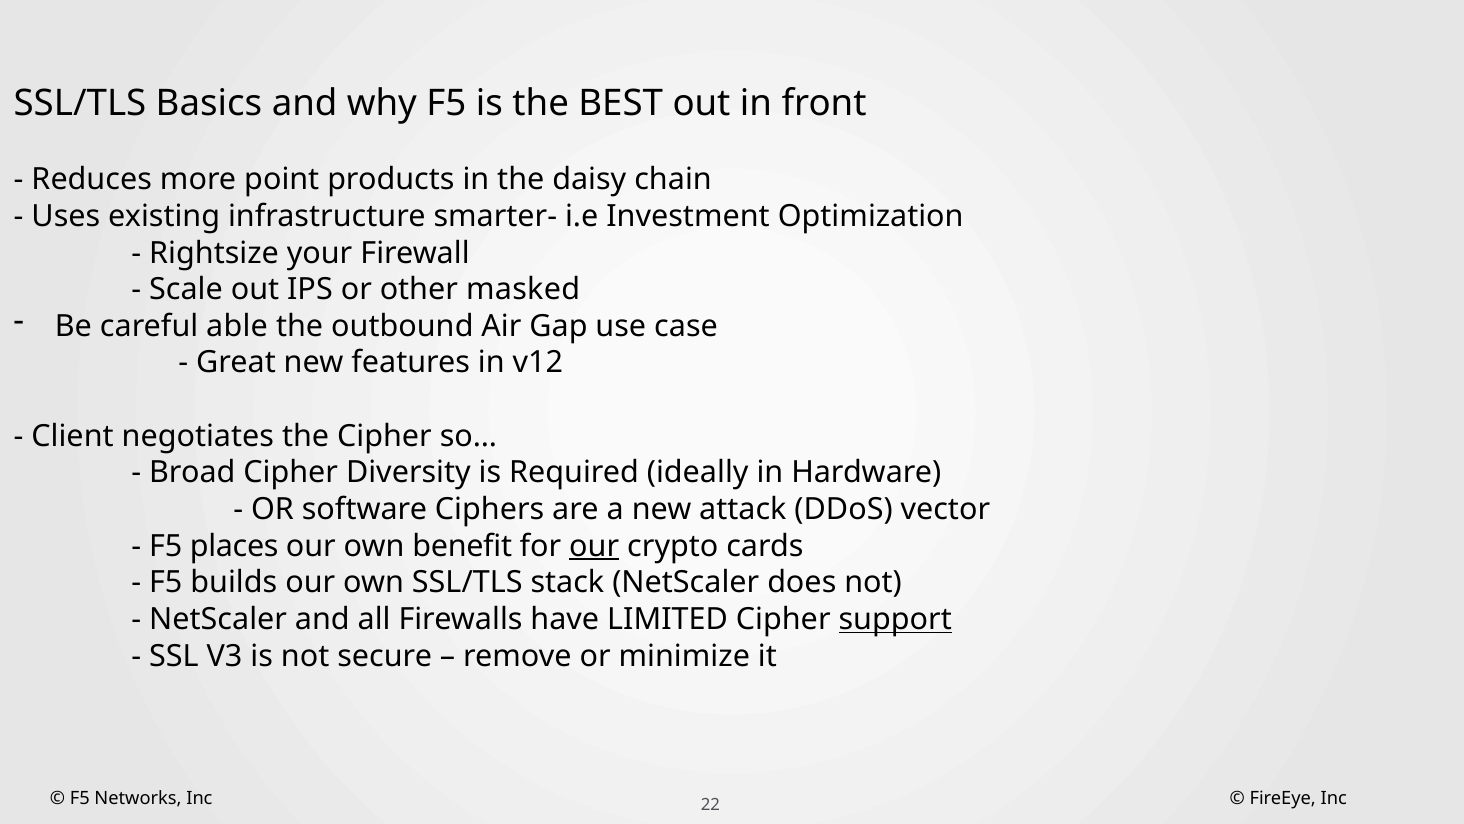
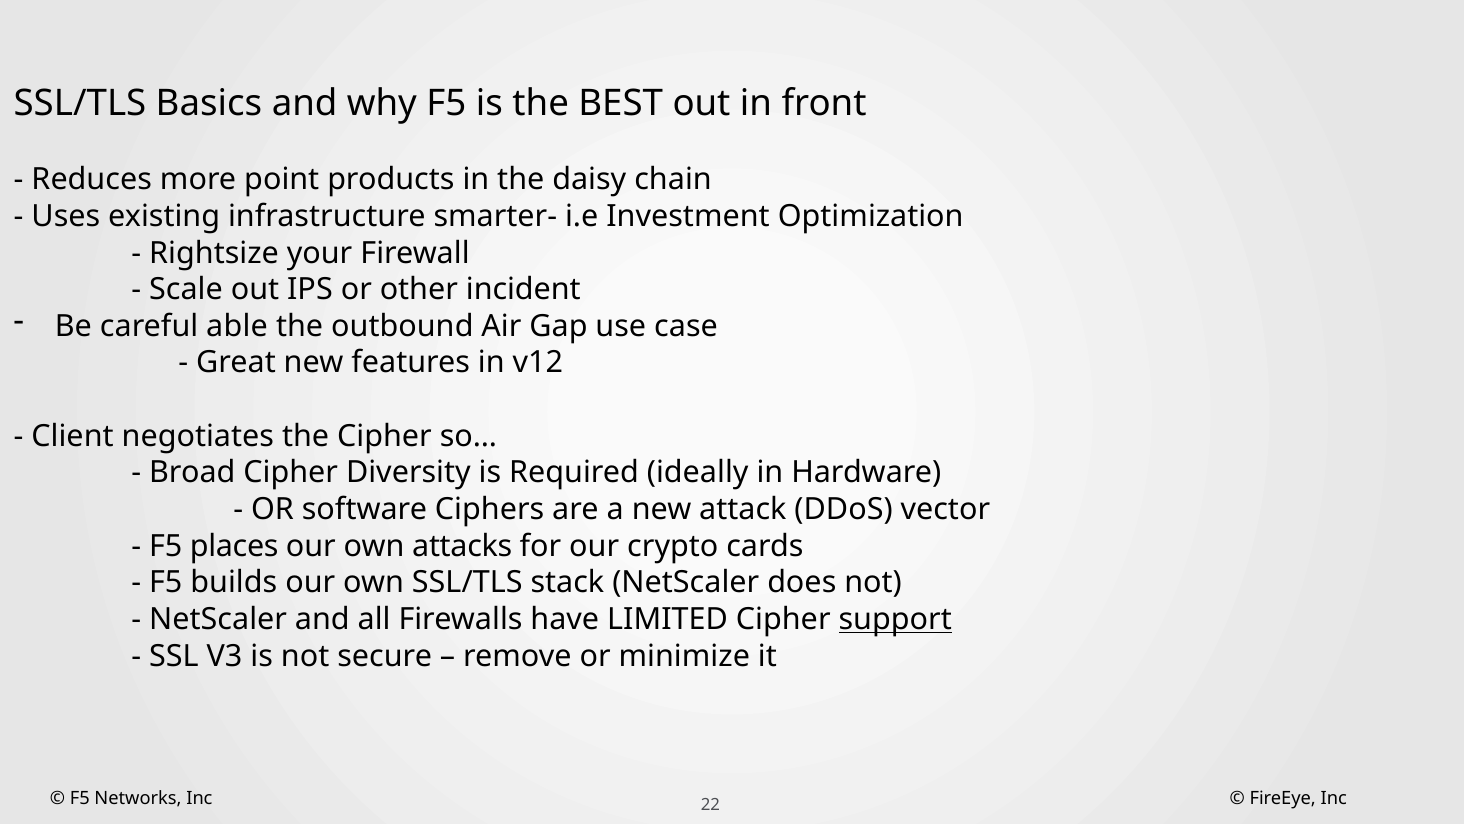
masked: masked -> incident (523, 289)
benefit: benefit -> attacks (462, 546)
our underline: present -> none (594, 546)
